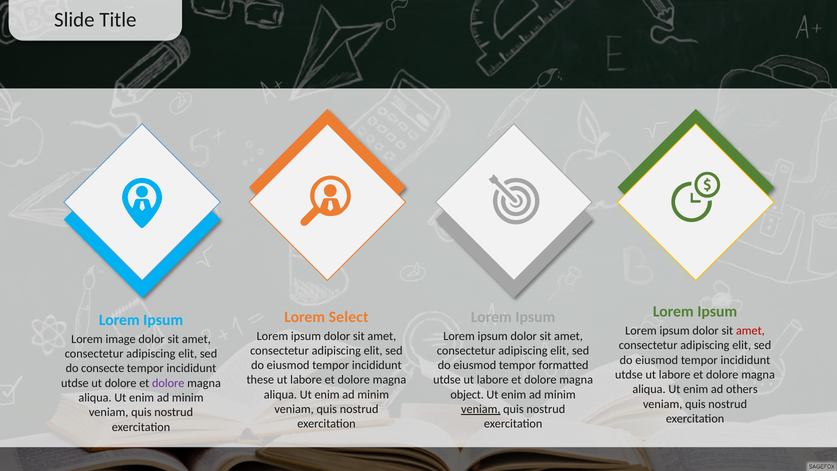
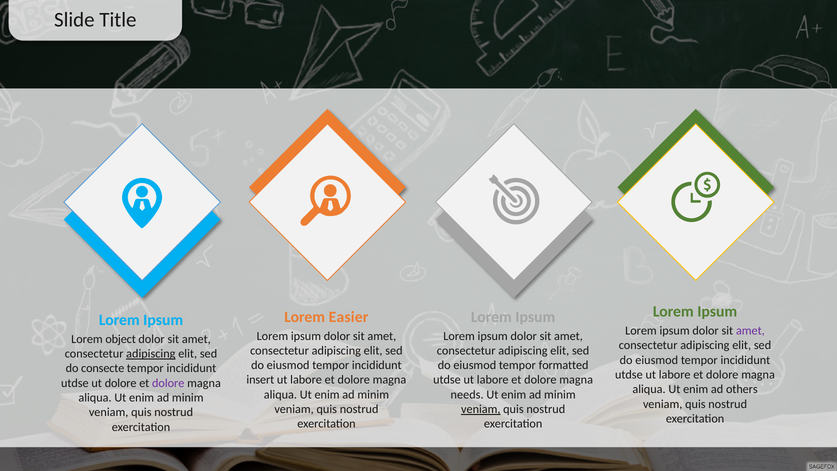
Select: Select -> Easier (349, 317)
amet colour: red -> purple (750, 331)
image: image -> object (121, 339)
adipiscing underline: none -> present (151, 354)
these: these -> insert (260, 380)
object: object -> needs (467, 394)
